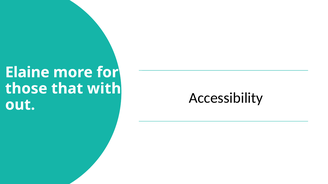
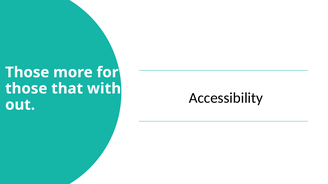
Elaine: Elaine -> Those (27, 73)
